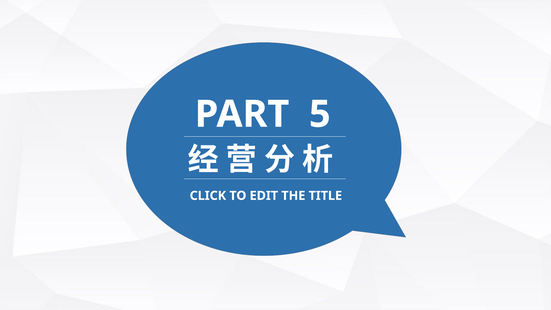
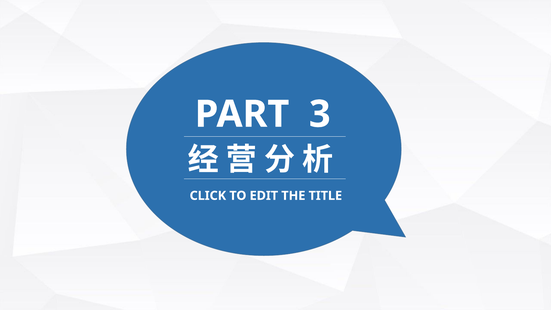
5: 5 -> 3 (320, 114)
